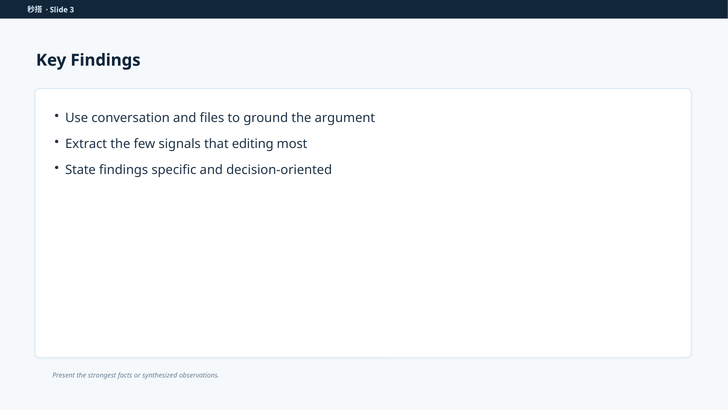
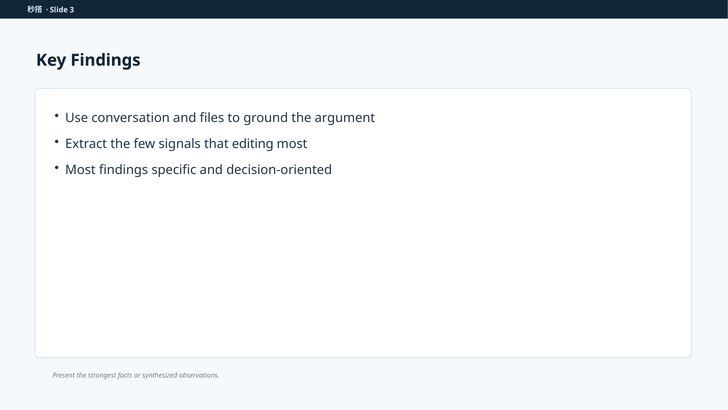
State: State -> Most (80, 170)
